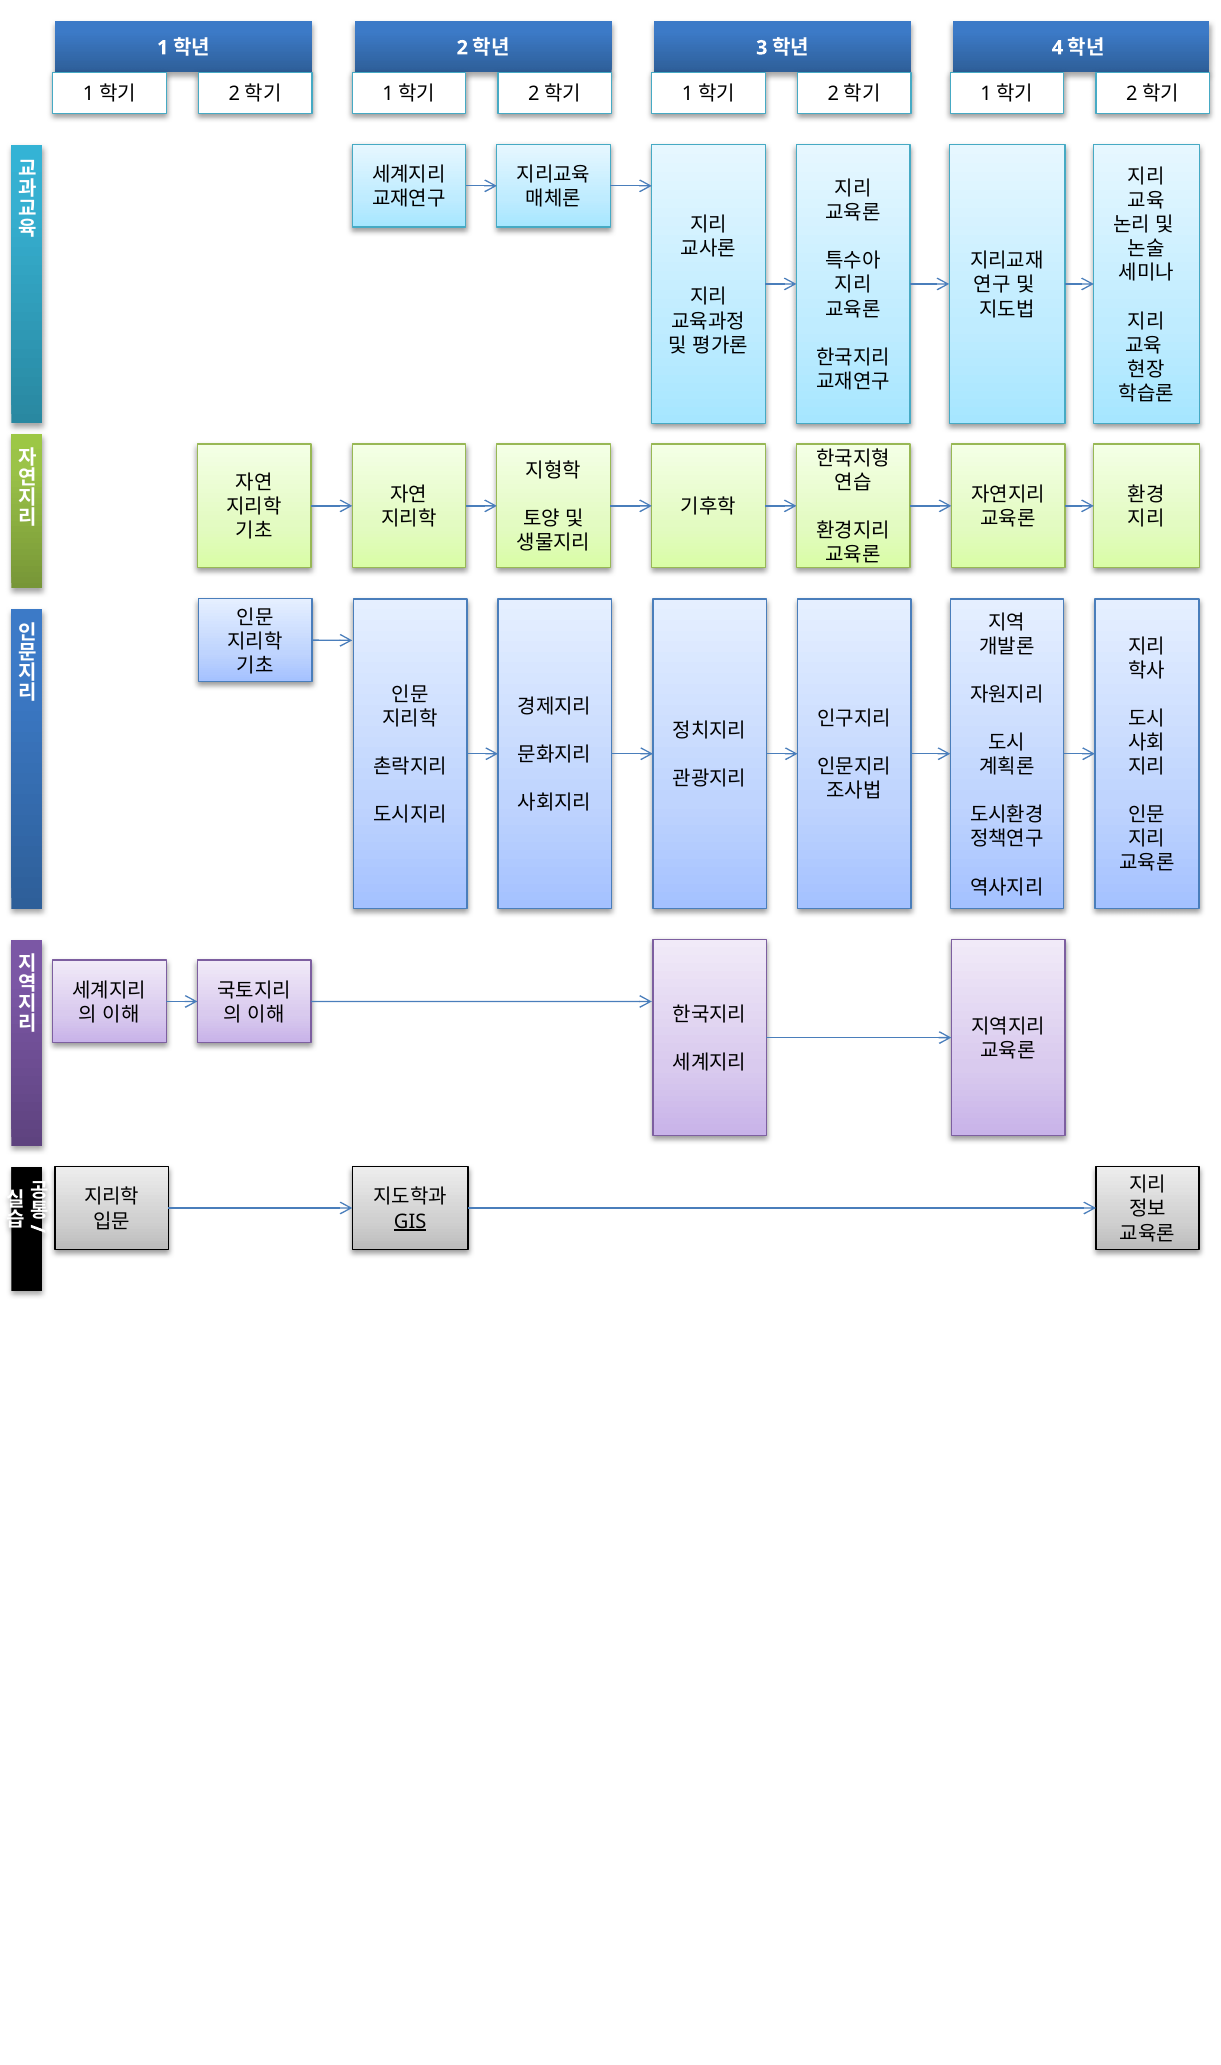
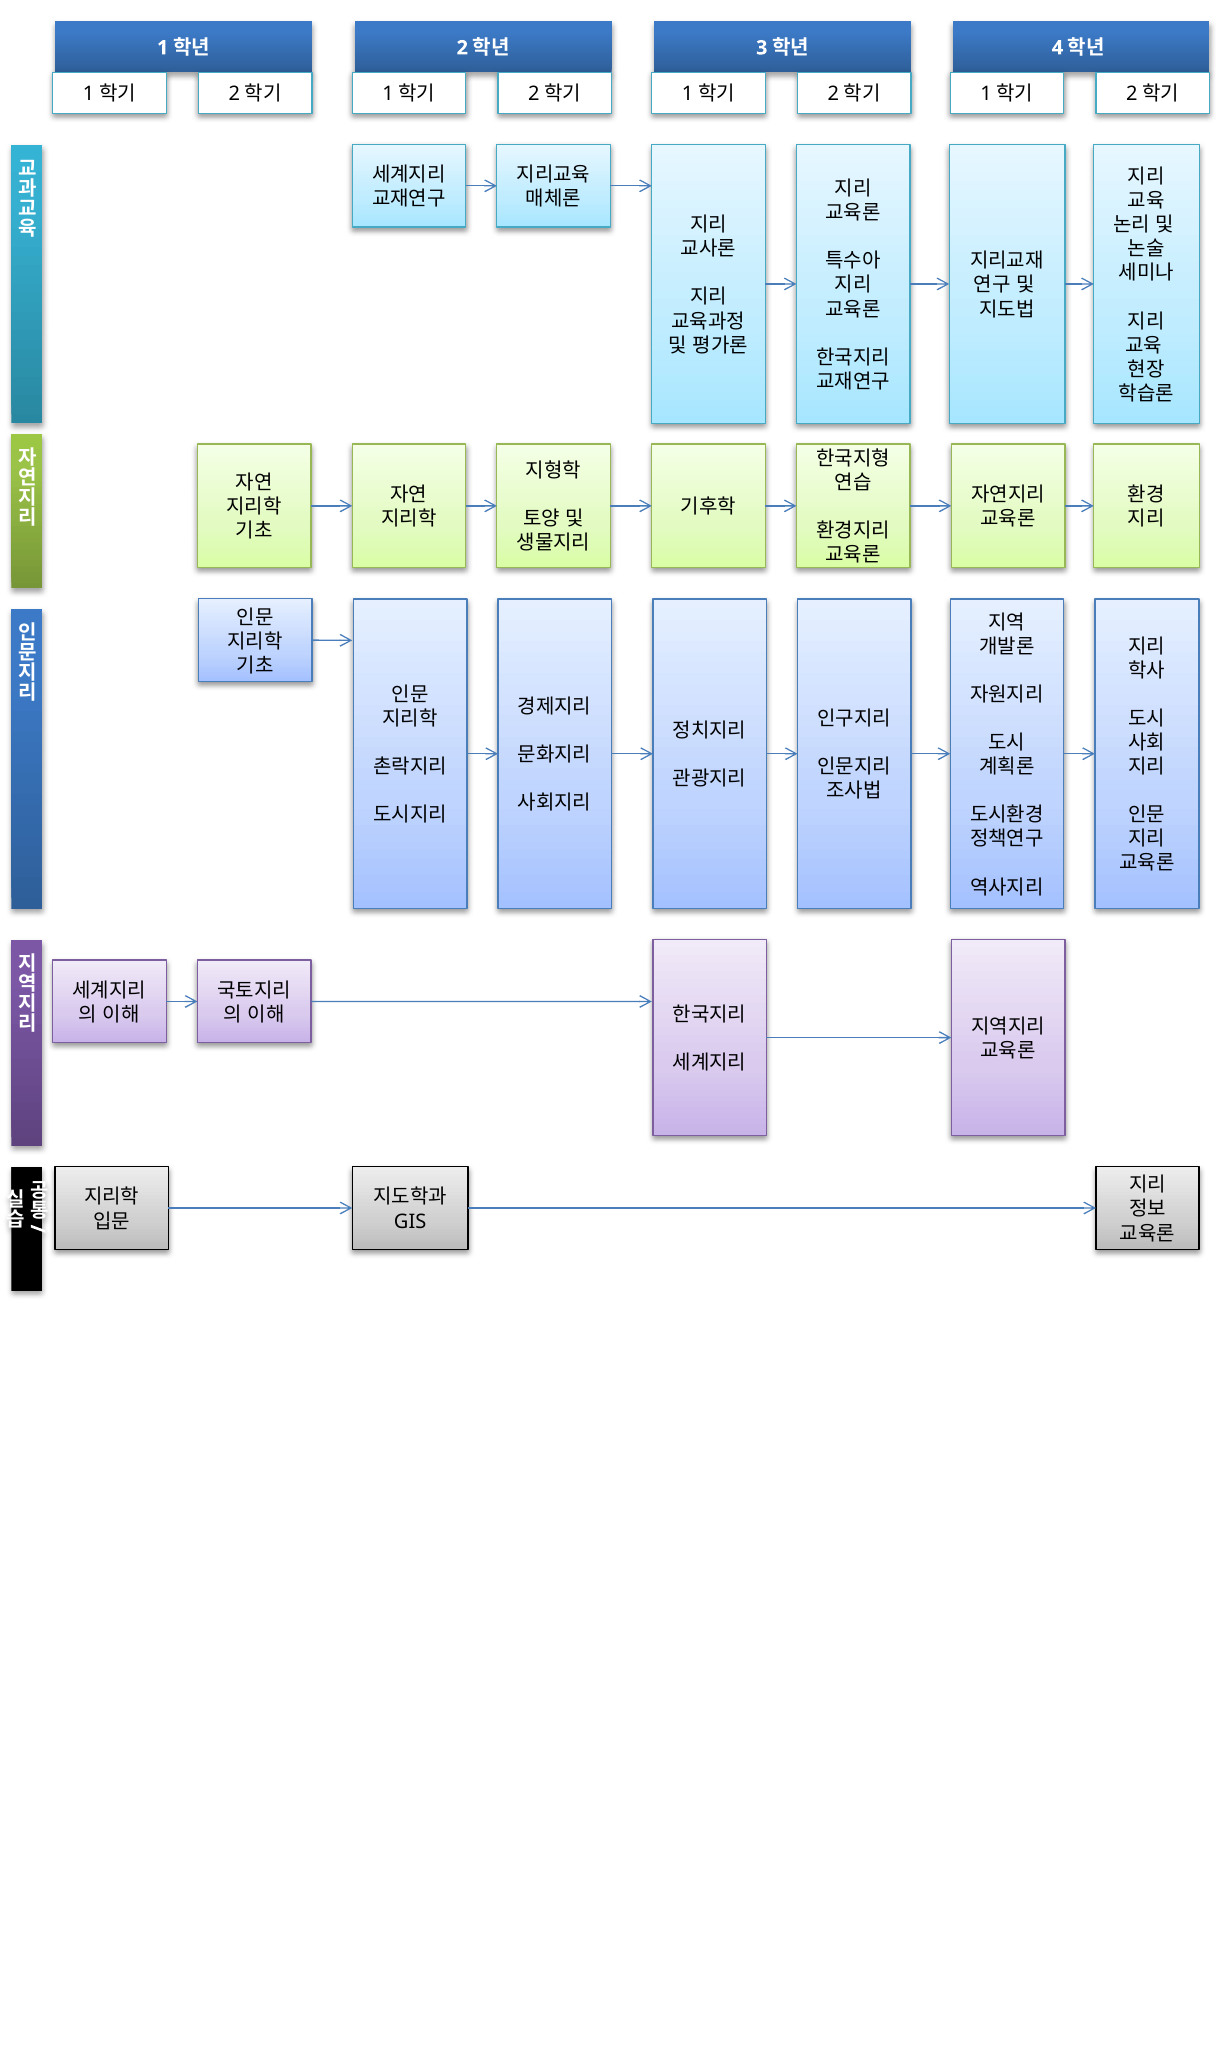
GIS underline: present -> none (410, 1222)
